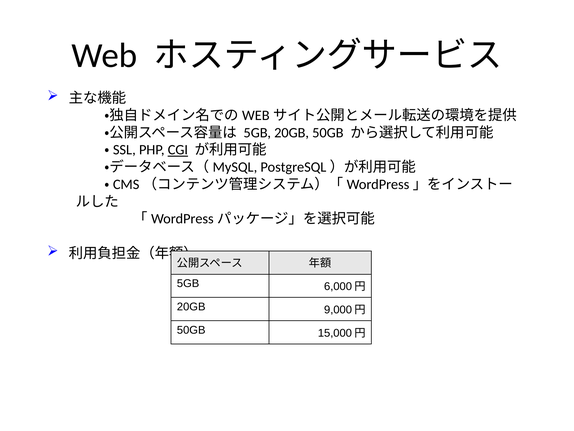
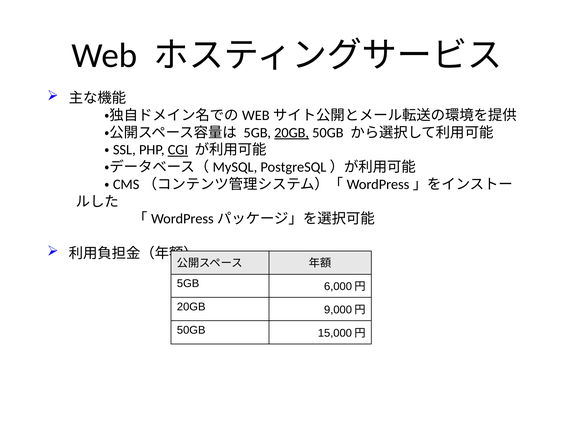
20GB underline: none -> present (292, 133)
